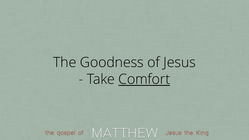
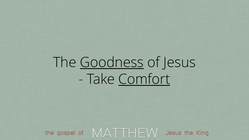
Goodness underline: none -> present (112, 63)
